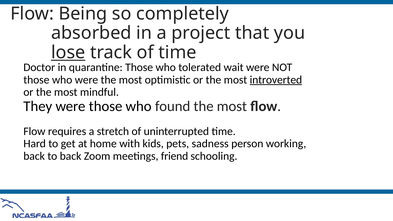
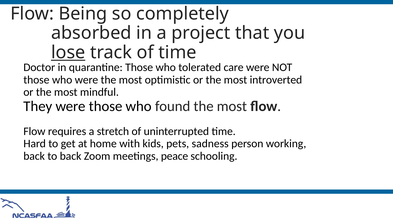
wait: wait -> care (234, 67)
introverted underline: present -> none (276, 80)
friend: friend -> peace (175, 156)
